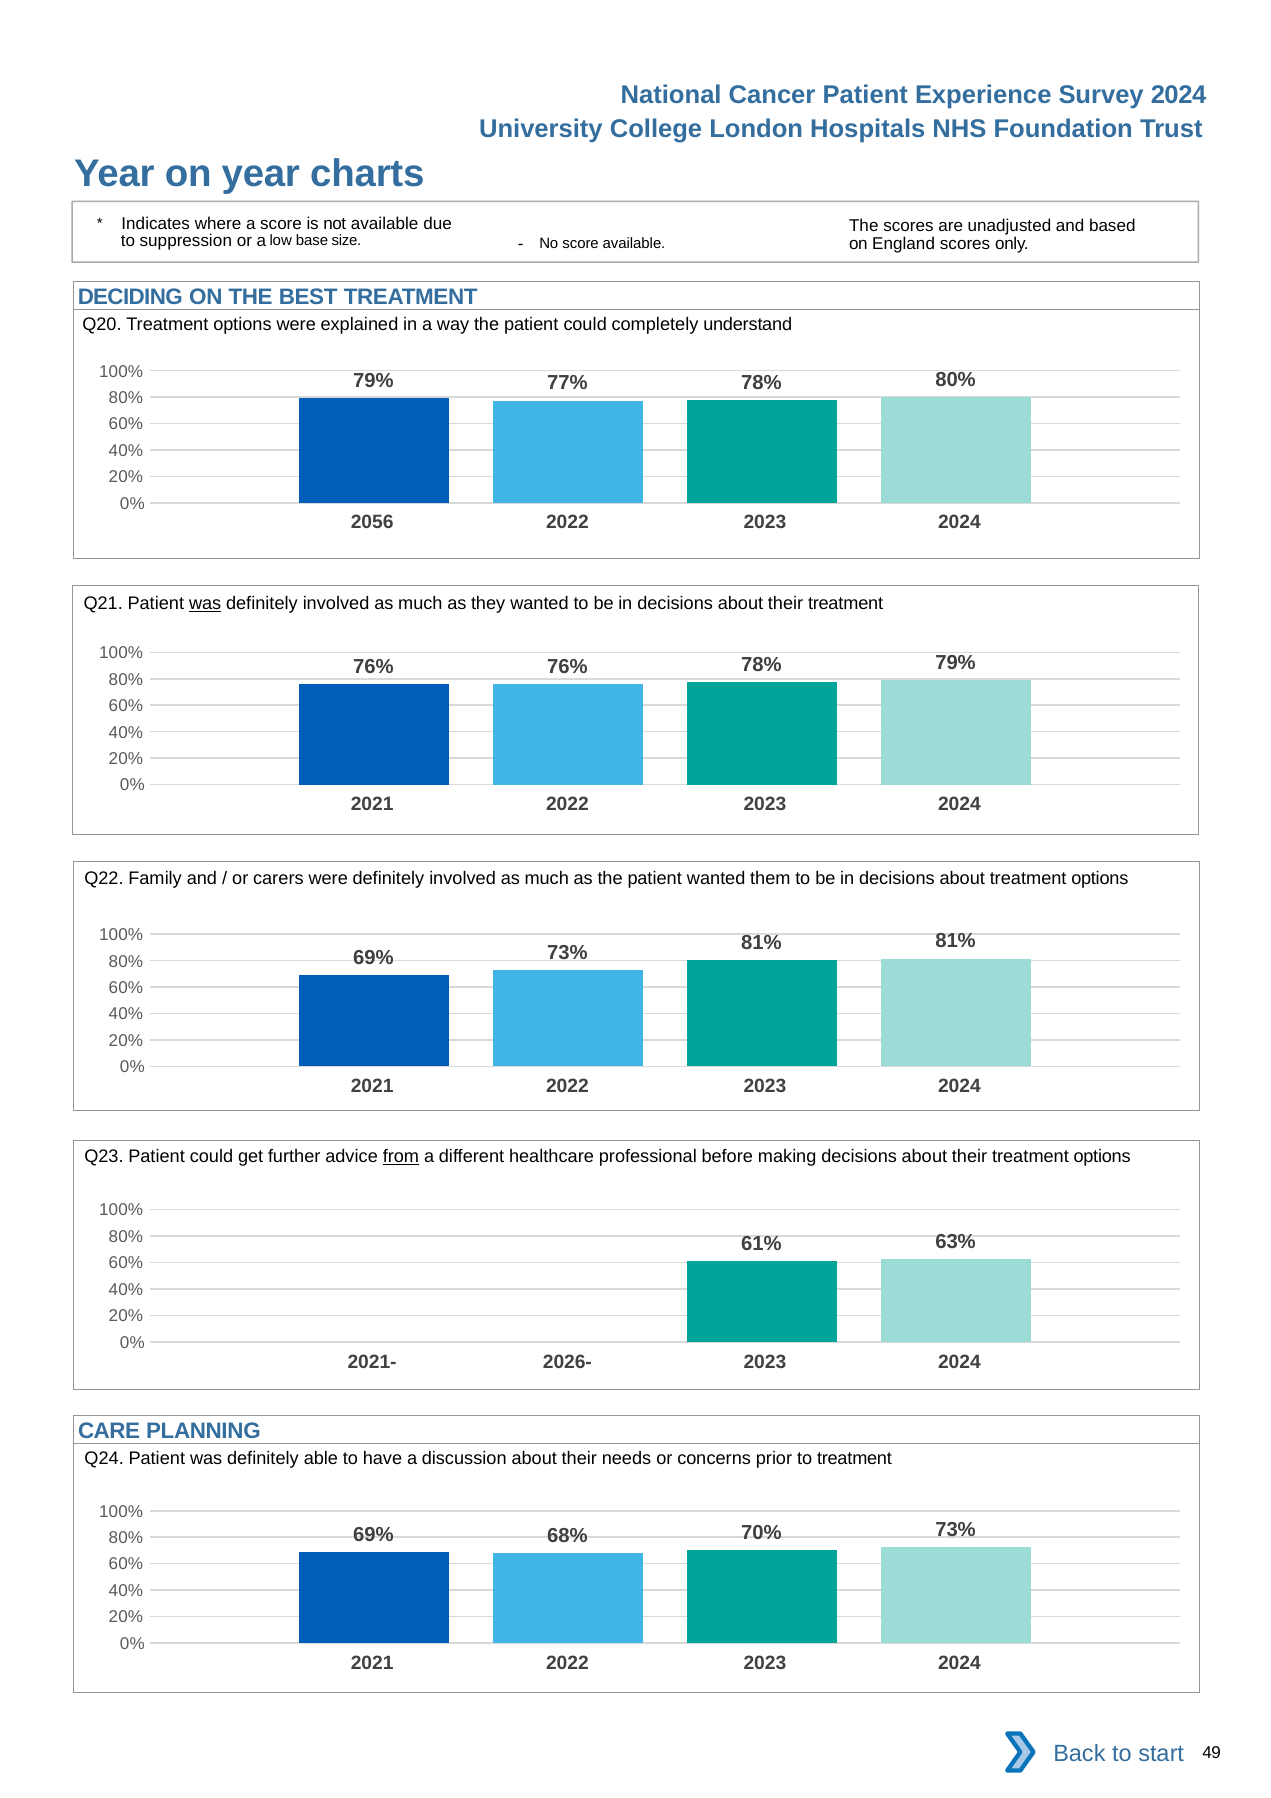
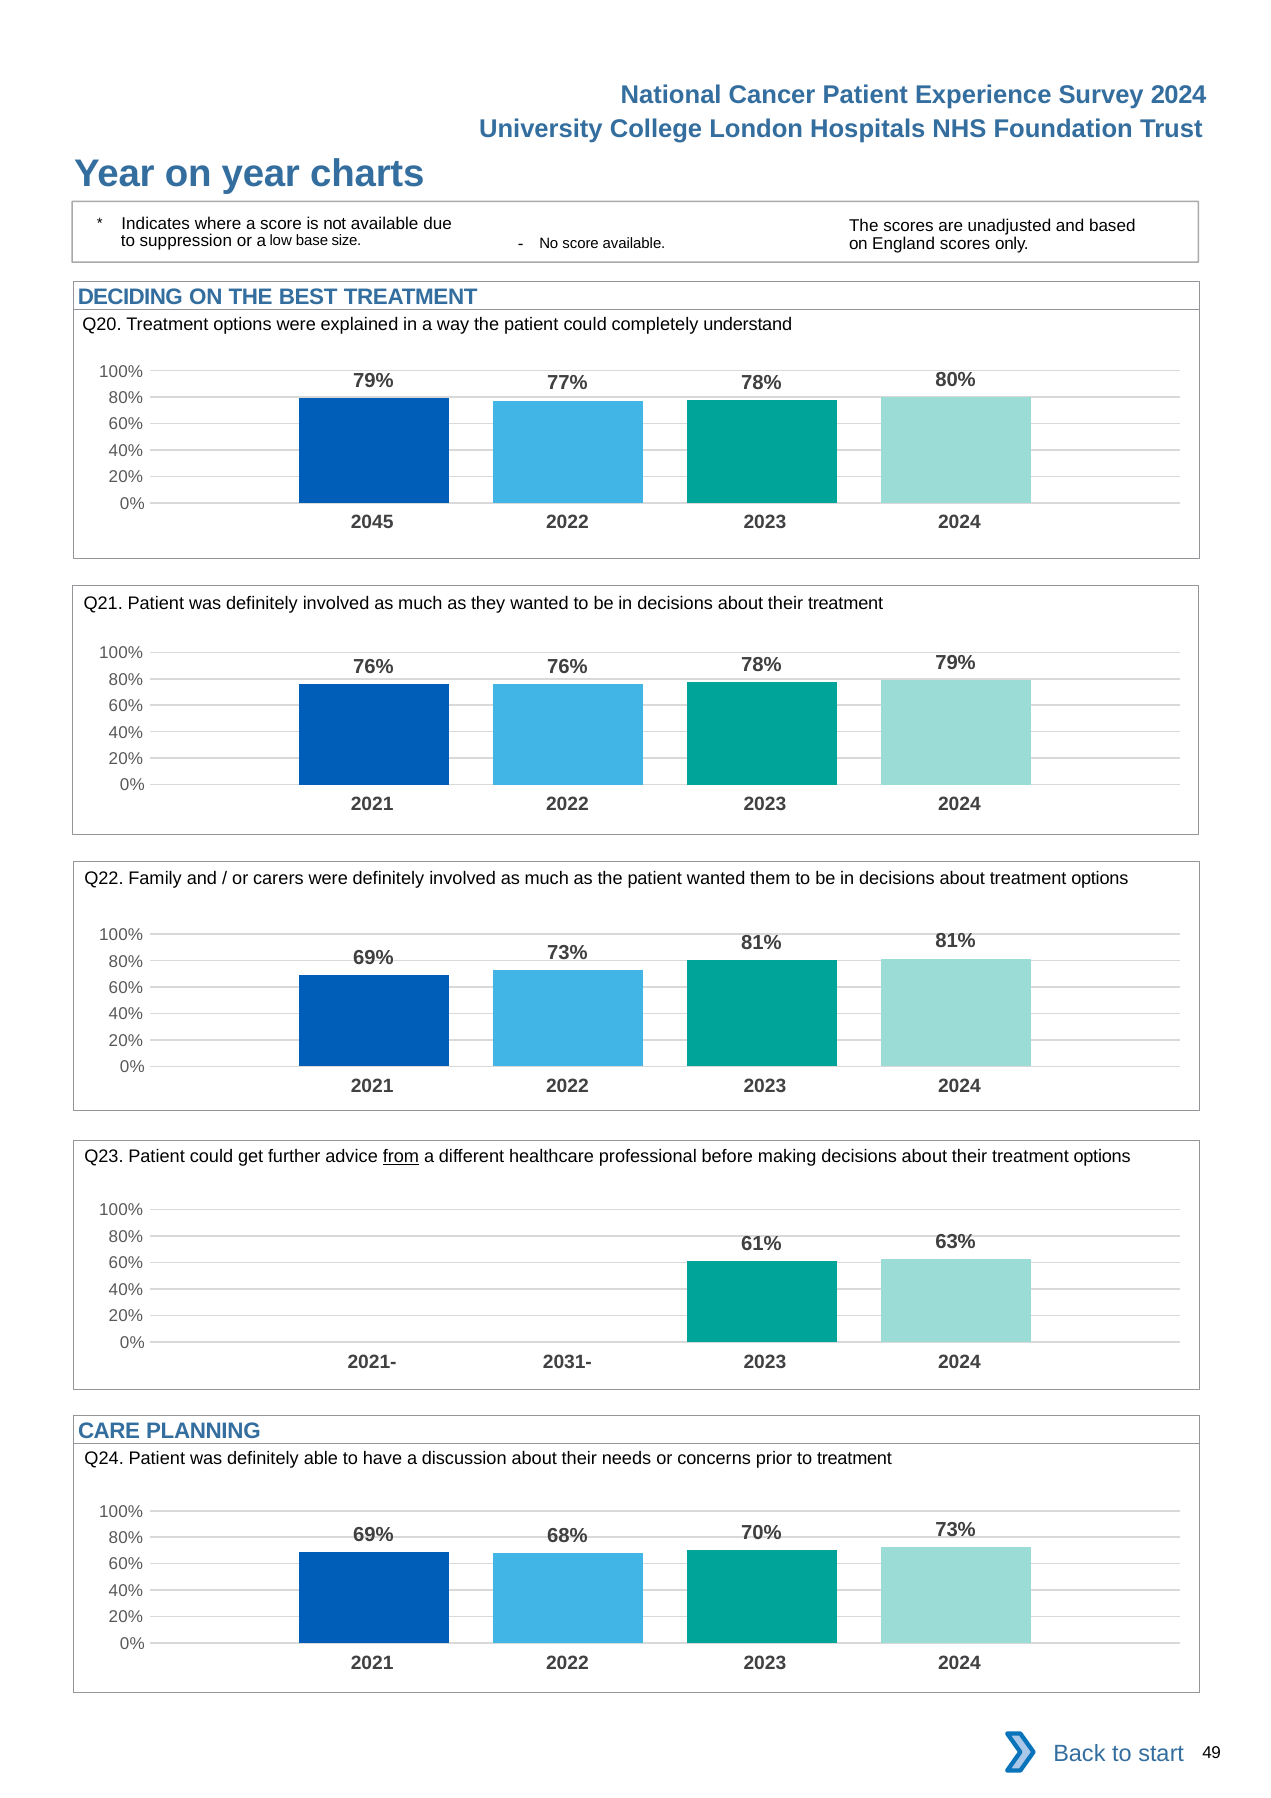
2056: 2056 -> 2045 (372, 523)
was underline: present -> none (205, 604)
2026-: 2026- -> 2031- (567, 1362)
